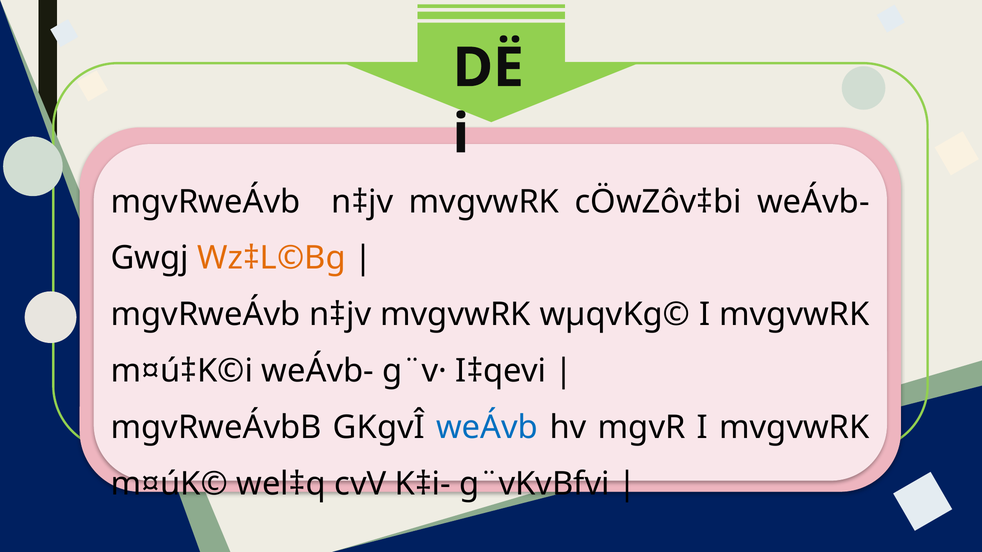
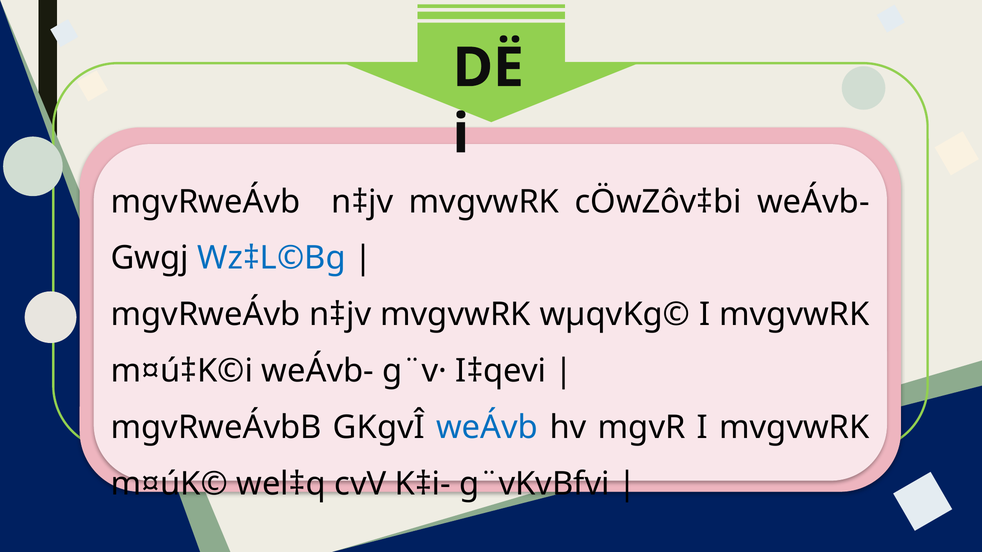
Wz‡L©Bg colour: orange -> blue (272, 258)
